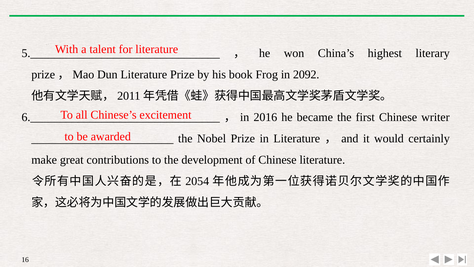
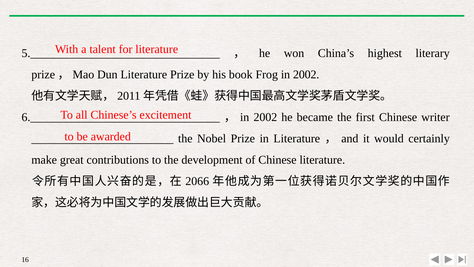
Frog in 2092: 2092 -> 2002 (306, 74)
2016: 2016 -> 2002 (265, 117)
2054: 2054 -> 2066 (197, 181)
